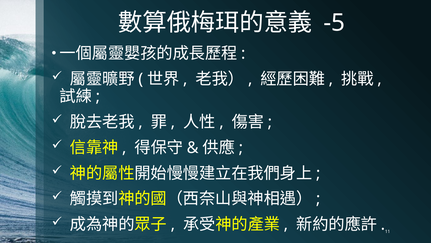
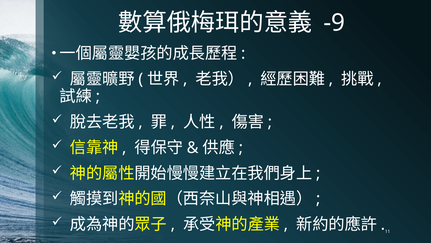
-5: -5 -> -9 (334, 23)
